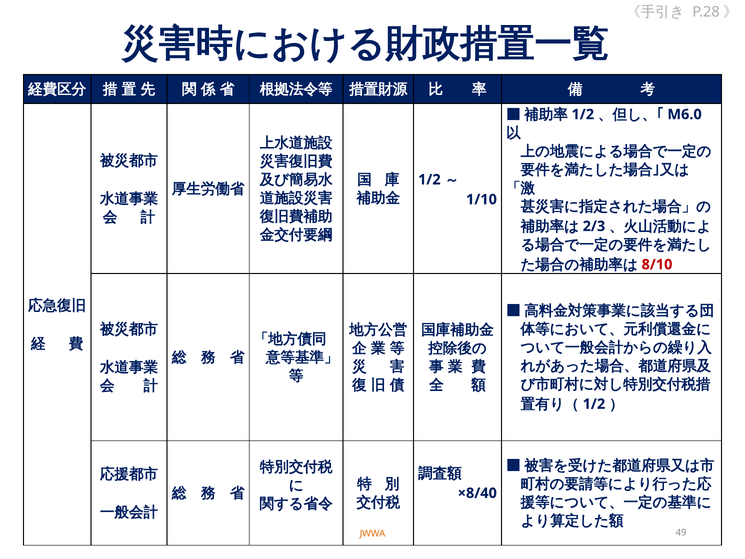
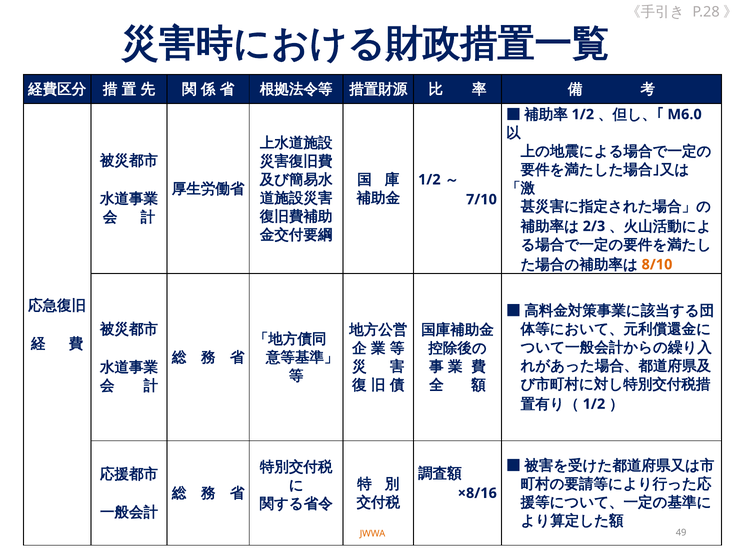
1/10: 1/10 -> 7/10 (481, 199)
8/10 colour: red -> orange (657, 264)
×8/40: ×8/40 -> ×8/16 (477, 493)
